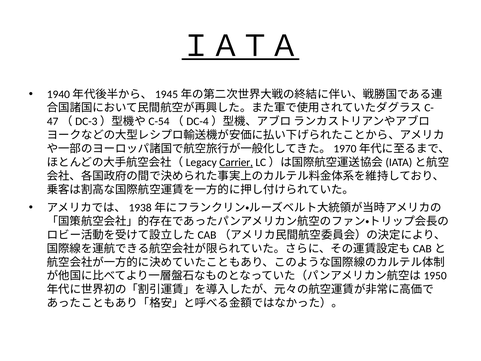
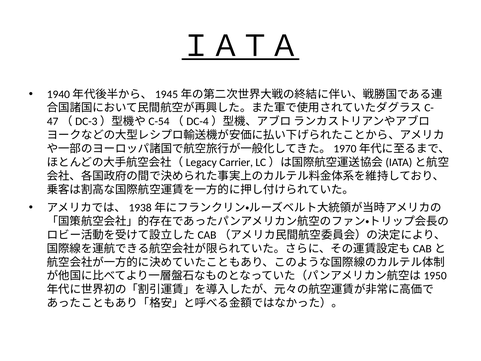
Carrier underline: present -> none (236, 162)
